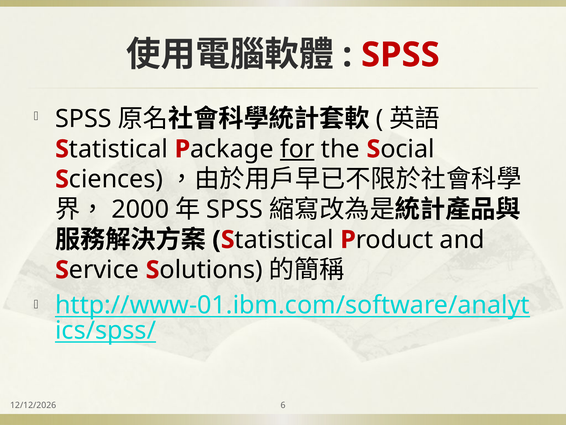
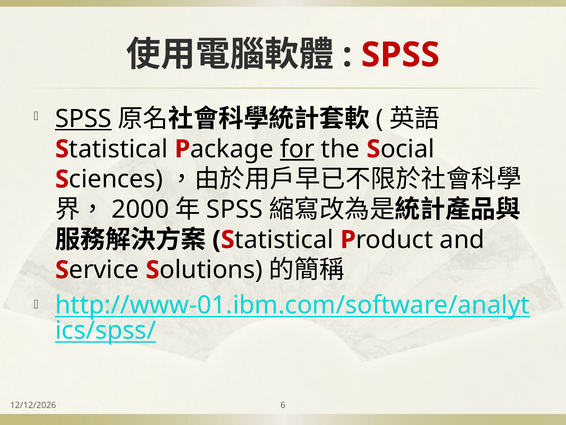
SPSS underline: none -> present (83, 119)
